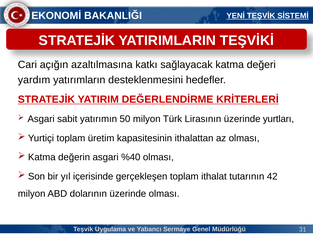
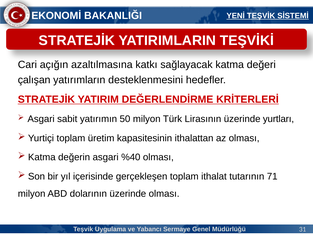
yardım: yardım -> çalışan (34, 80)
42: 42 -> 71 (272, 176)
